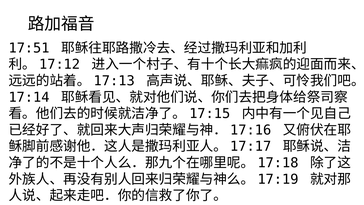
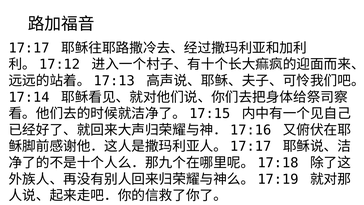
17:51: 17:51 -> 17:17 (29, 48)
